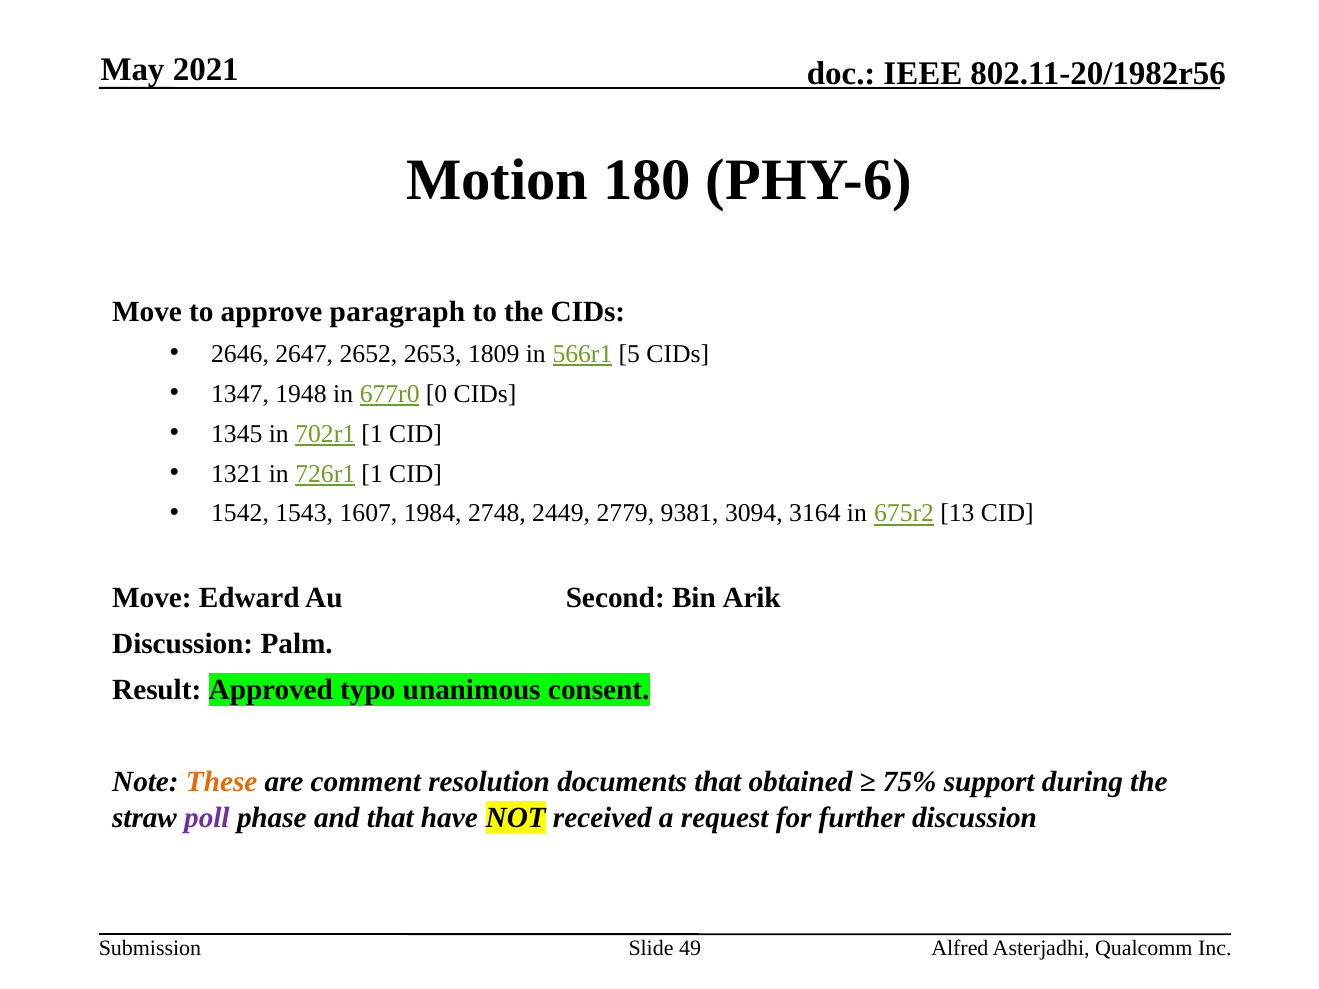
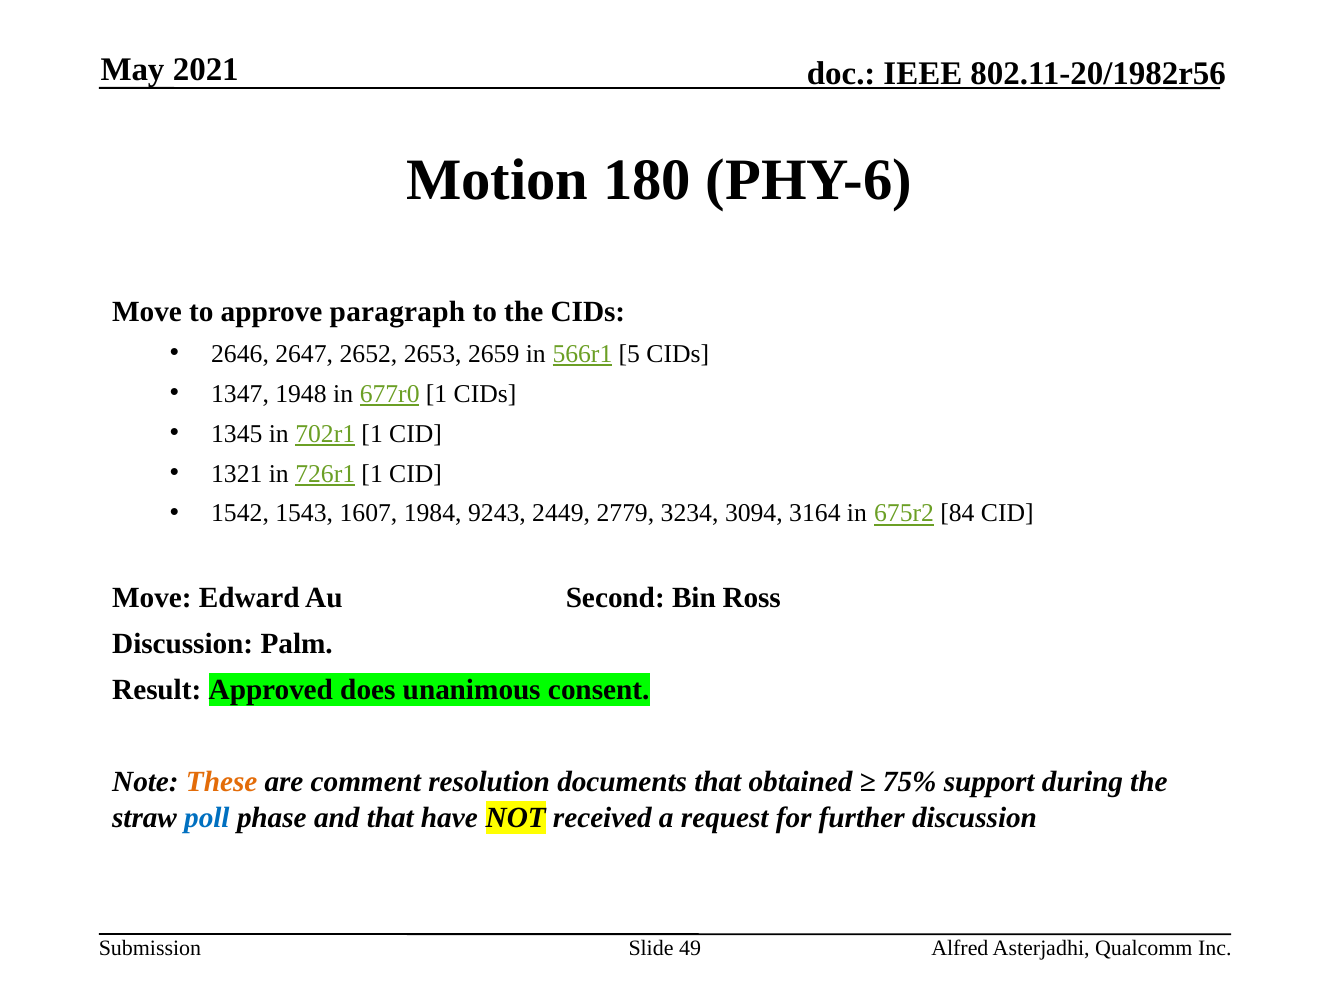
1809: 1809 -> 2659 (494, 354)
677r0 0: 0 -> 1 (437, 394)
2748: 2748 -> 9243 (497, 514)
9381: 9381 -> 3234 (690, 514)
13: 13 -> 84 (957, 514)
Arik: Arik -> Ross (752, 598)
typo: typo -> does (368, 690)
poll colour: purple -> blue (207, 818)
